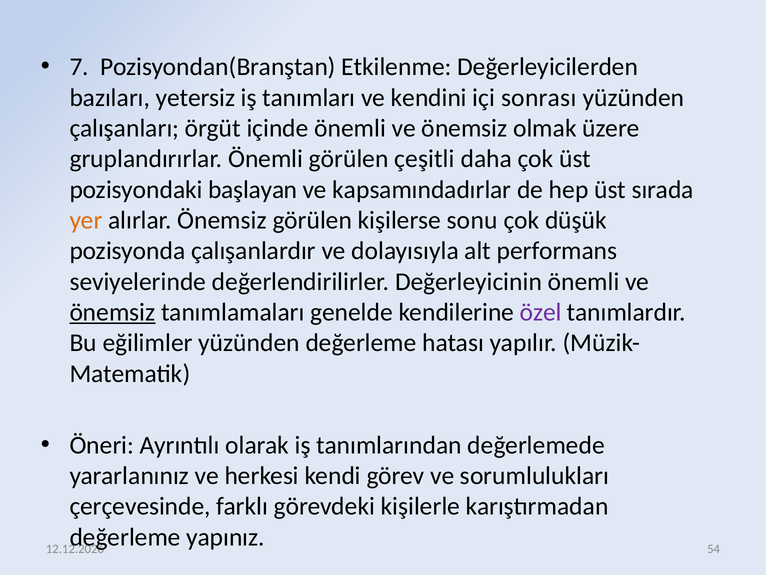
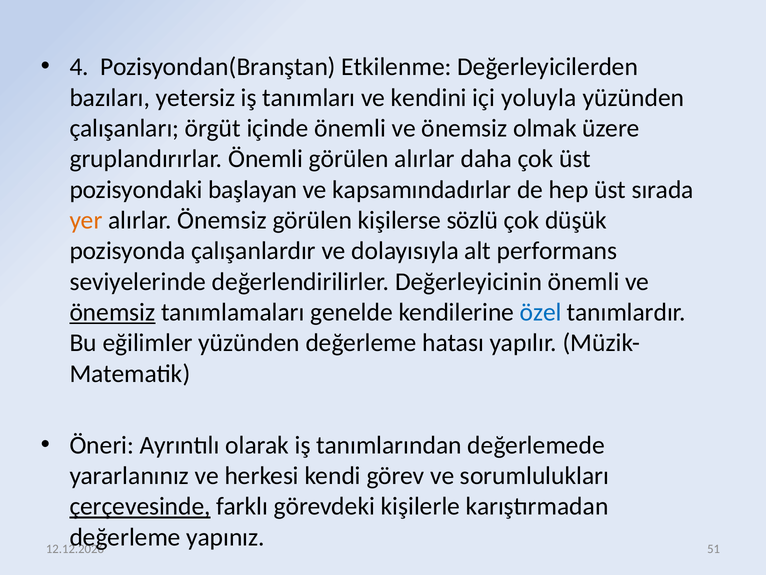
7: 7 -> 4 (79, 67)
sonrası: sonrası -> yoluyla (539, 98)
görülen çeşitli: çeşitli -> alırlar (425, 159)
sonu: sonu -> sözlü (472, 220)
özel colour: purple -> blue (541, 312)
çerçevesinde underline: none -> present (140, 506)
54: 54 -> 51 (714, 549)
